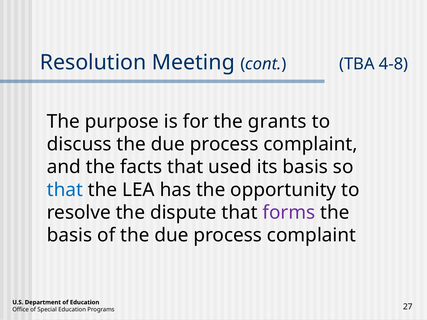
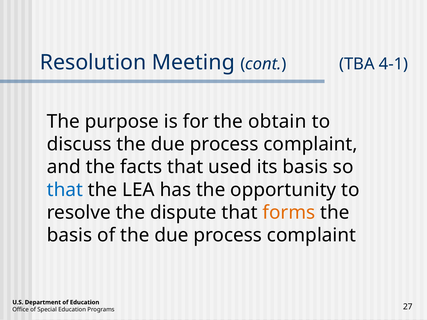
4-8: 4-8 -> 4-1 (394, 64)
grants: grants -> obtain (277, 122)
forms colour: purple -> orange (289, 213)
